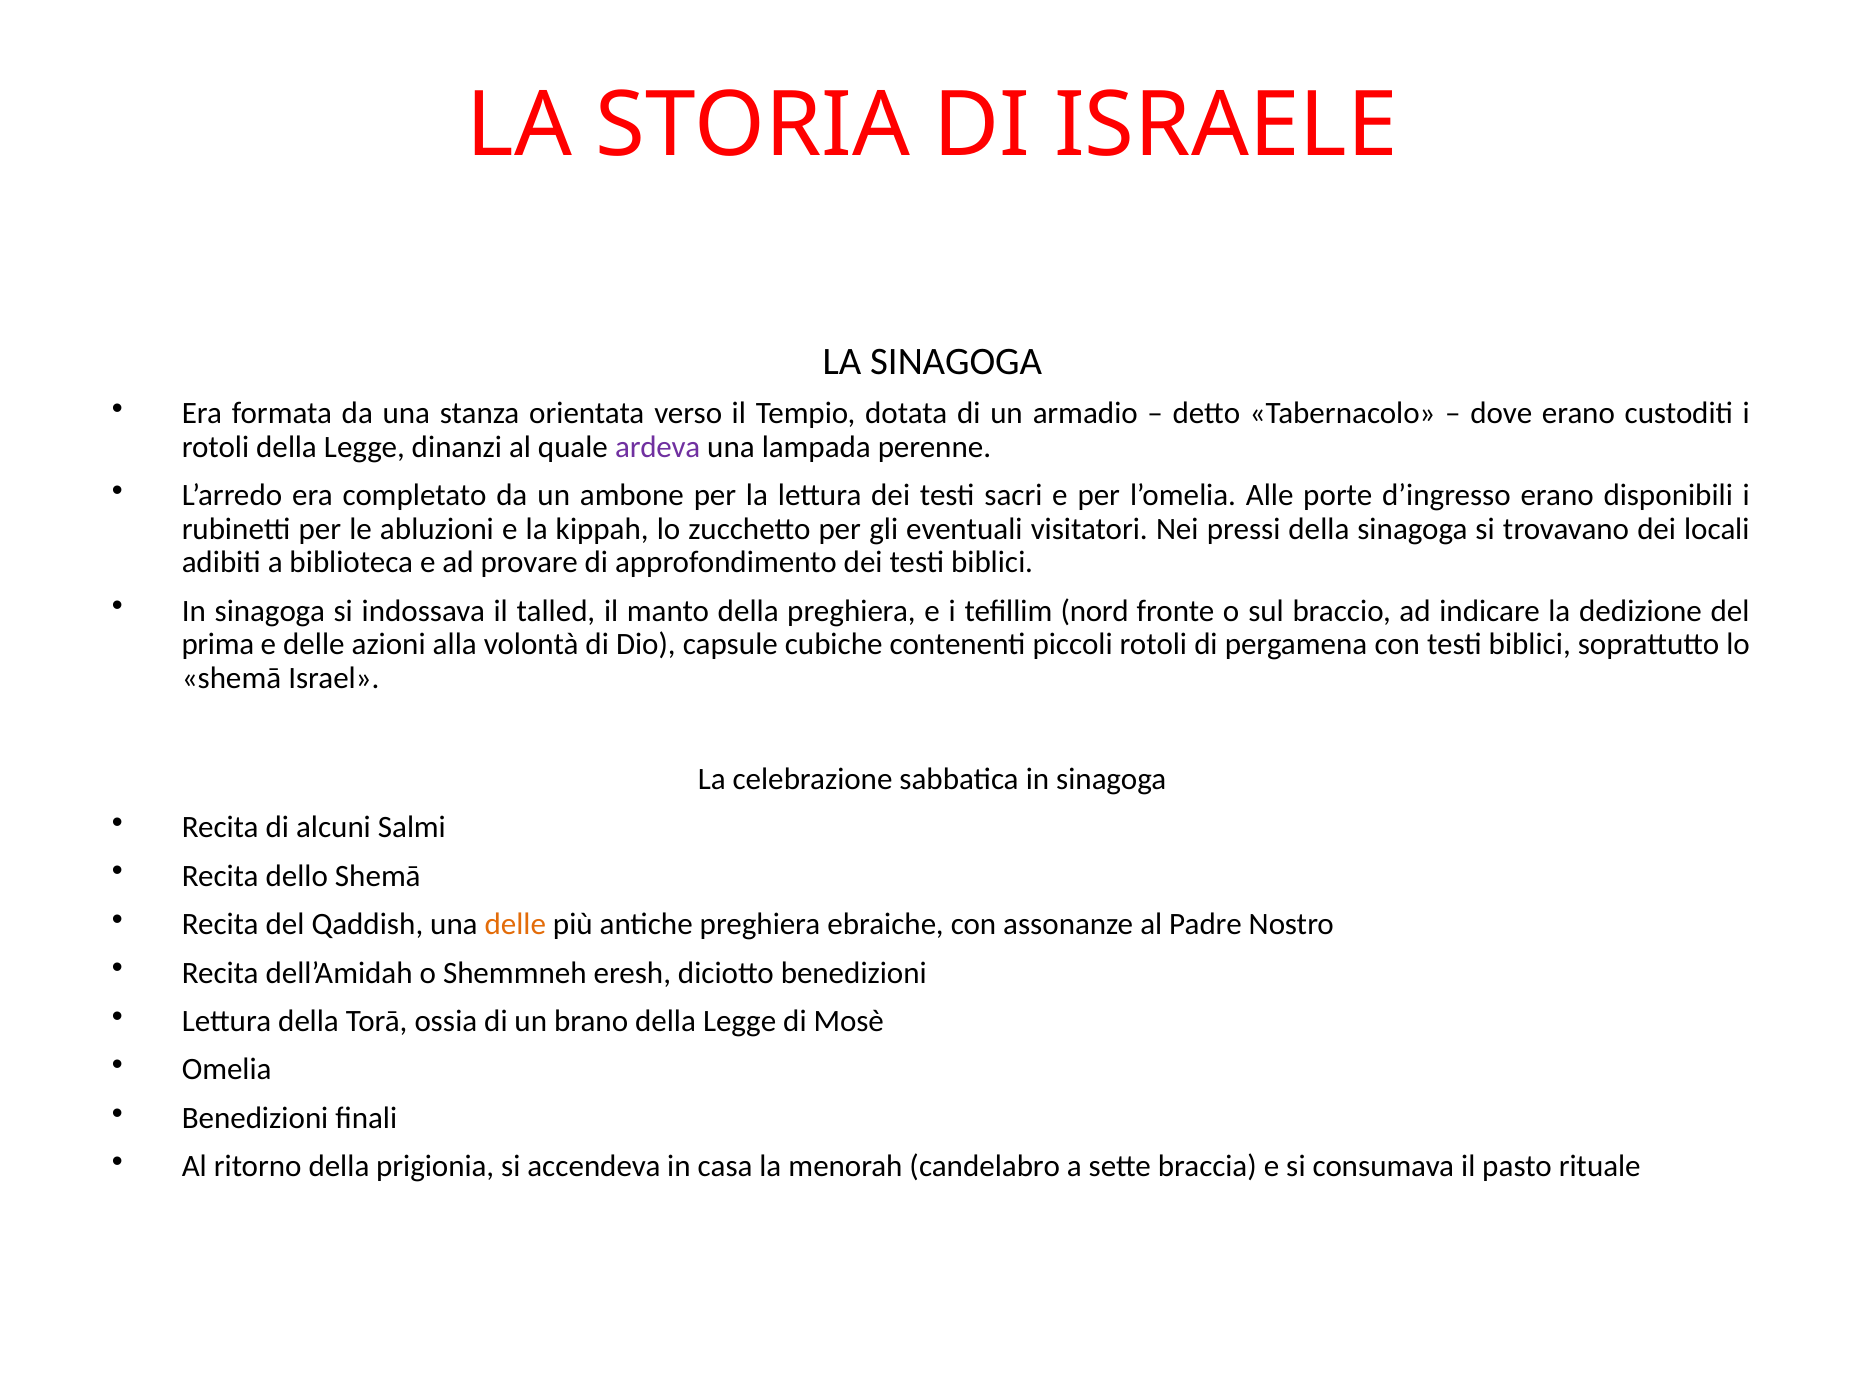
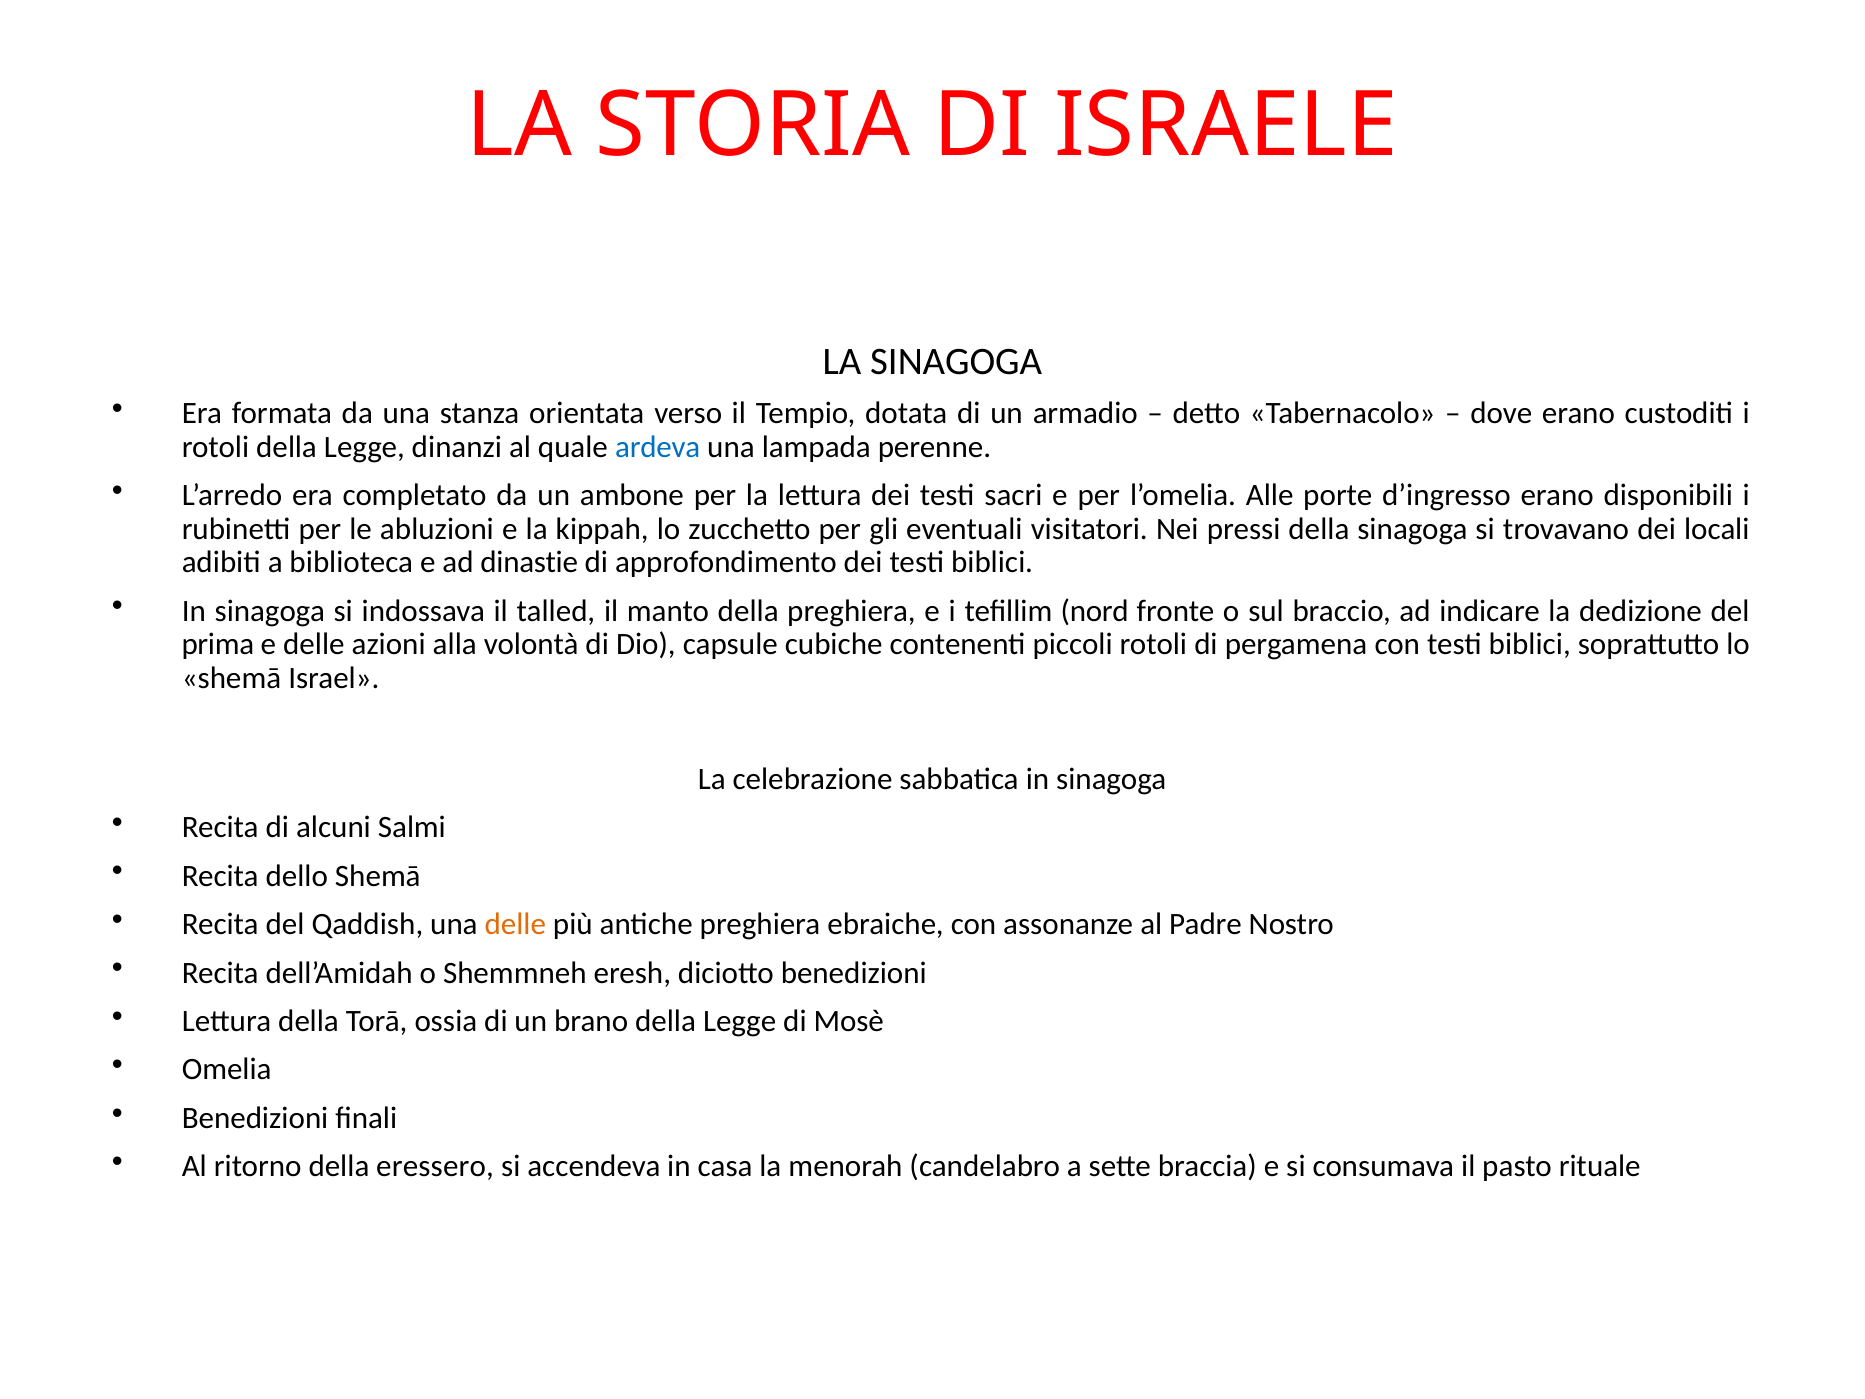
ardeva colour: purple -> blue (658, 447)
provare: provare -> dinastie (529, 563)
prigionia: prigionia -> eressero (435, 1166)
